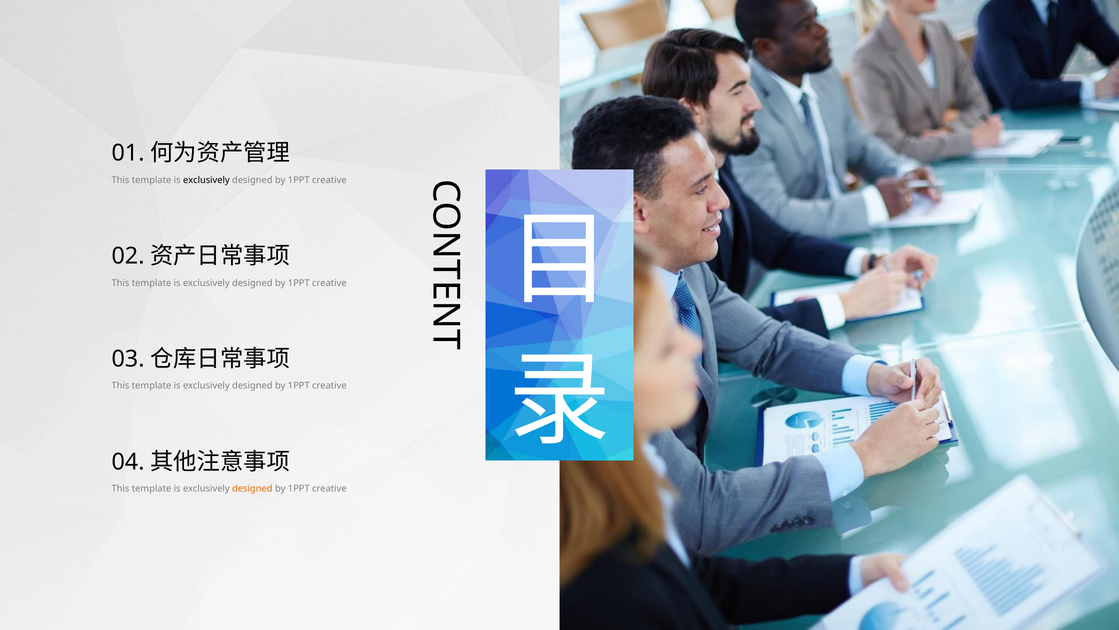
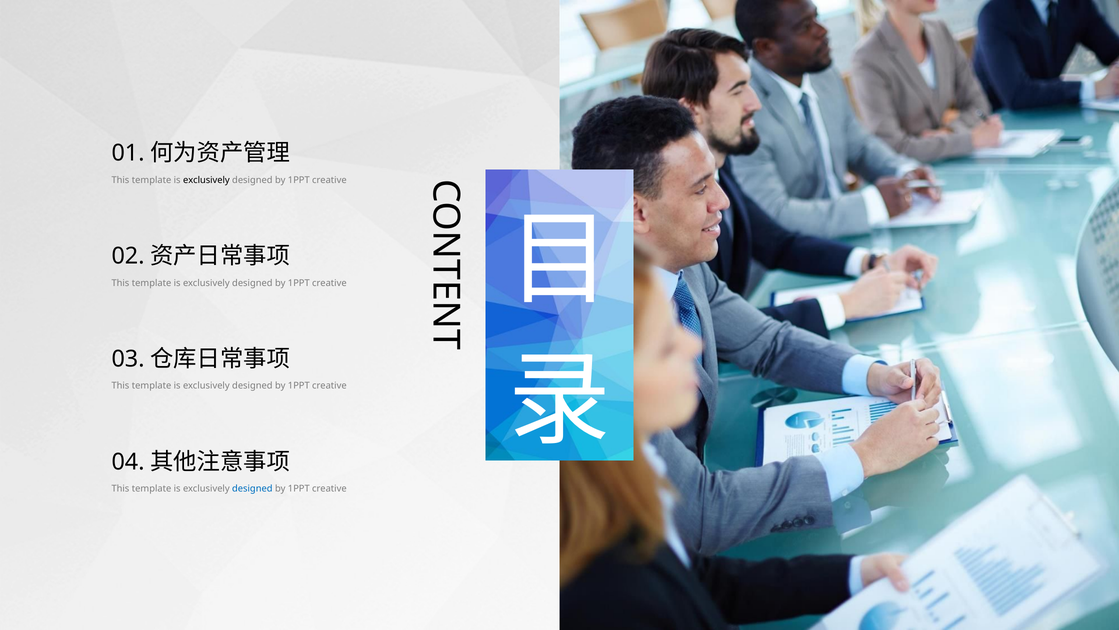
designed colour: orange -> blue (252, 489)
